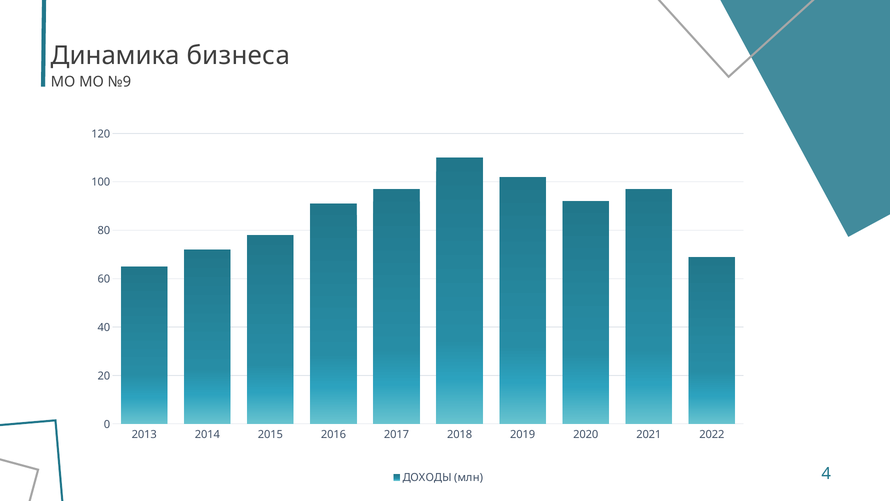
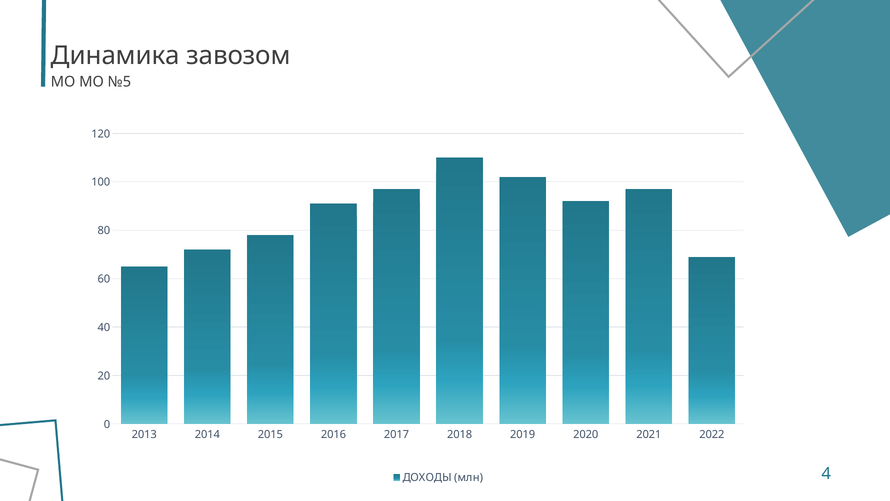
бизнеса: бизнеса -> завозом (238, 56)
№9: №9 -> №5 (119, 82)
